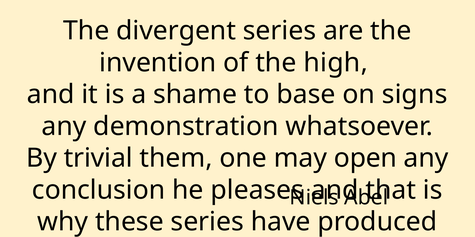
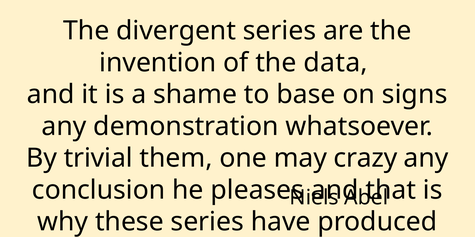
high: high -> data (336, 63)
open: open -> crazy (365, 158)
